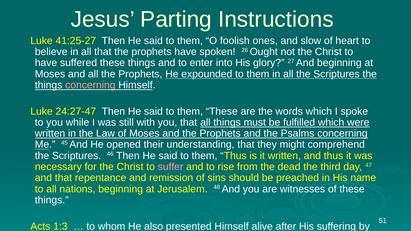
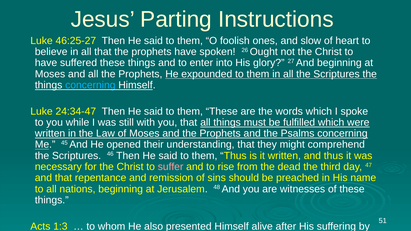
41:25-27: 41:25-27 -> 46:25-27 (76, 41)
concerning colour: pink -> light blue (90, 85)
24:27-47: 24:27-47 -> 24:34-47 (76, 111)
